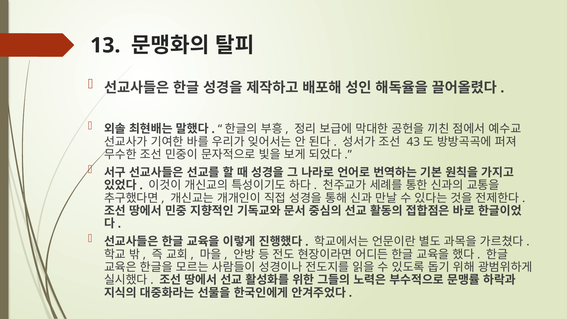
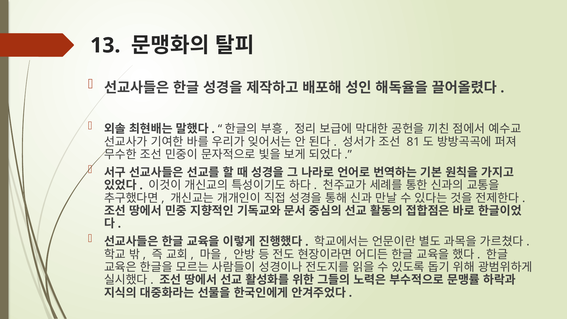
43: 43 -> 81 (413, 142)
